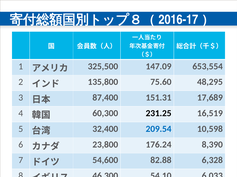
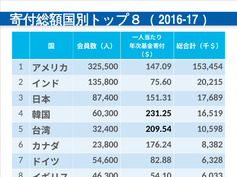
653,554: 653,554 -> 153,454 (208, 67)
48,295: 48,295 -> 20,215 (210, 82)
209.54 colour: blue -> black (159, 129)
8,390: 8,390 -> 8,382 (212, 145)
